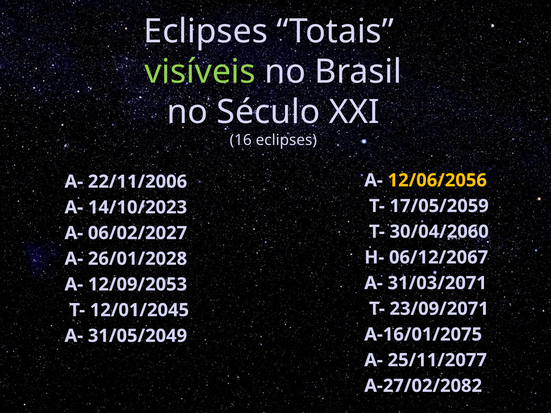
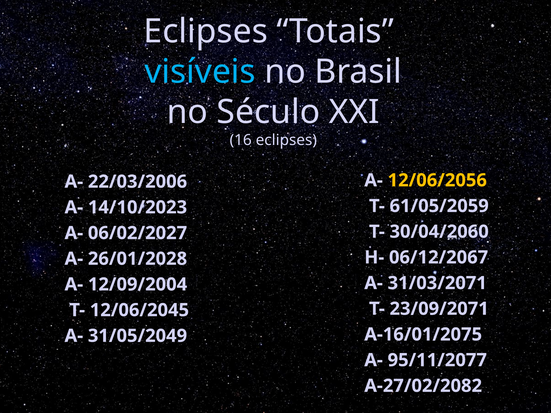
visíveis colour: light green -> light blue (200, 72)
22/11/2006: 22/11/2006 -> 22/03/2006 (138, 182)
17/05/2059: 17/05/2059 -> 61/05/2059 (439, 206)
12/09/2053: 12/09/2053 -> 12/09/2004 (138, 285)
12/01/2045: 12/01/2045 -> 12/06/2045 (139, 310)
25/11/2077: 25/11/2077 -> 95/11/2077 (437, 360)
